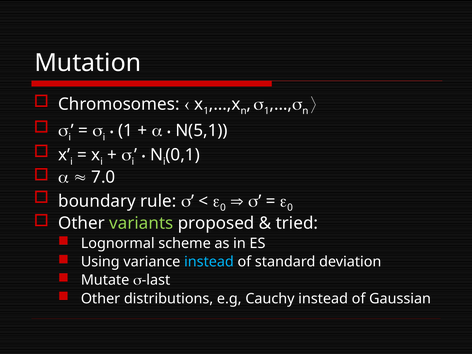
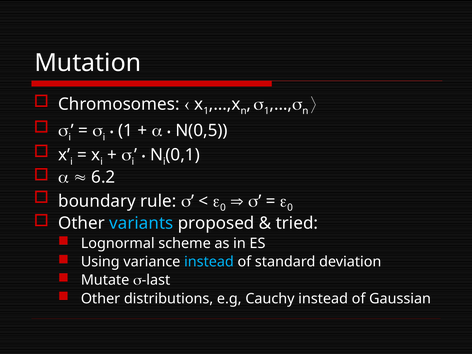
N(5,1: N(5,1 -> N(0,5 (202, 131)
7.0: 7.0 -> 6.2 (103, 177)
variants colour: light green -> light blue (141, 223)
